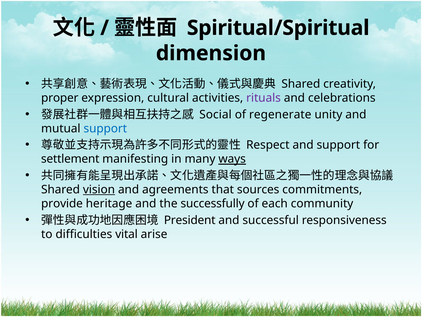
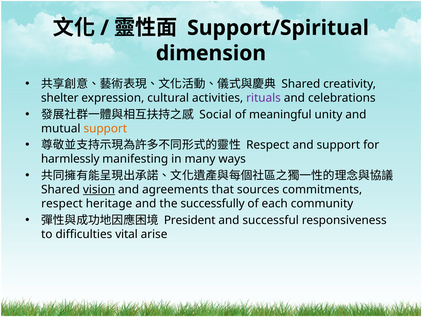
Spiritual/Spiritual: Spiritual/Spiritual -> Support/Spiritual (278, 28)
proper: proper -> shelter (60, 98)
regenerate: regenerate -> meaningful (280, 114)
support colour: blue -> orange (105, 128)
settlement: settlement -> harmlessly (70, 159)
ways underline: present -> none (232, 159)
provide: provide -> respect (62, 203)
